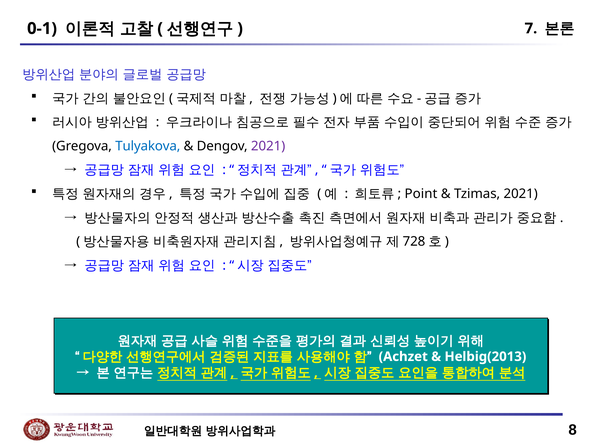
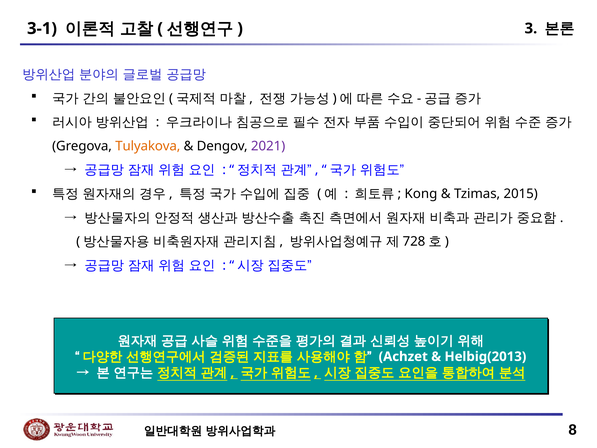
0-1: 0-1 -> 3-1 (42, 28)
7: 7 -> 3 (531, 28)
Tulyakova colour: blue -> orange (148, 146)
Point: Point -> Kong (421, 194)
Tzimas 2021: 2021 -> 2015 (521, 194)
